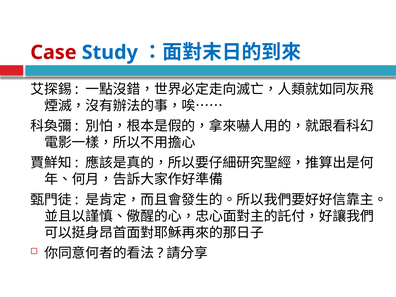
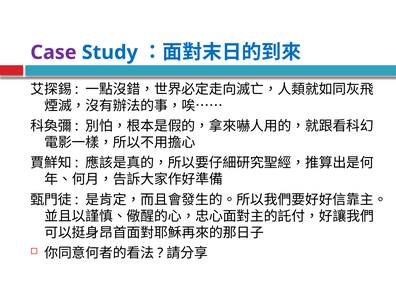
Case colour: red -> purple (53, 52)
